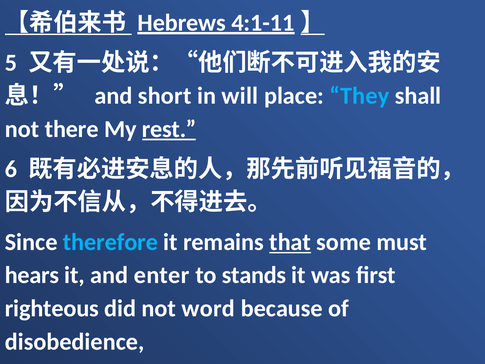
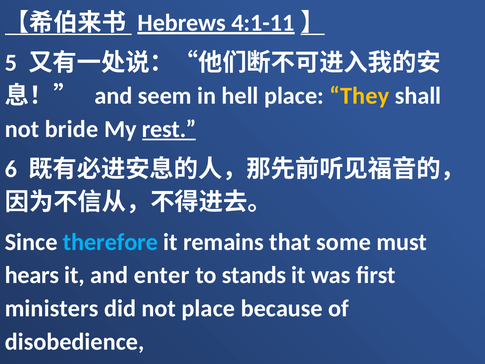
short: short -> seem (165, 96)
will: will -> hell (240, 96)
They colour: light blue -> yellow (359, 96)
there: there -> bride (72, 129)
that underline: present -> none (290, 242)
righteous: righteous -> ministers (52, 308)
not word: word -> place (208, 308)
